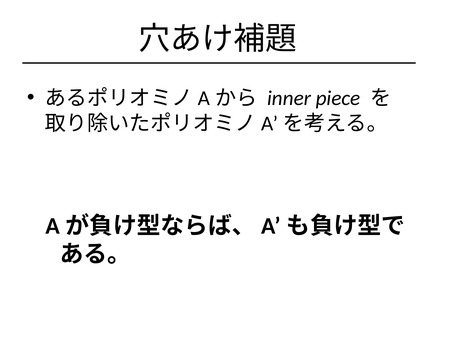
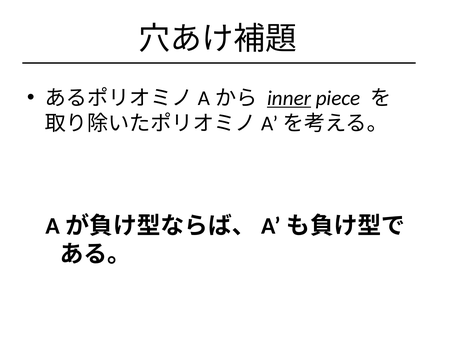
inner underline: none -> present (289, 98)
